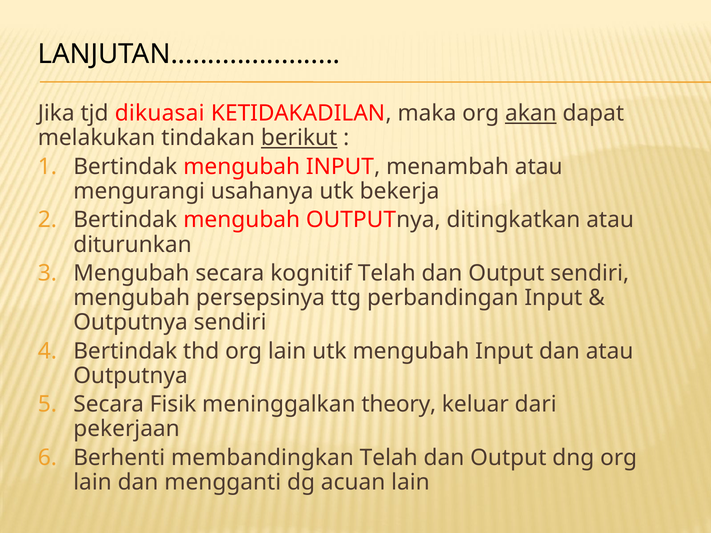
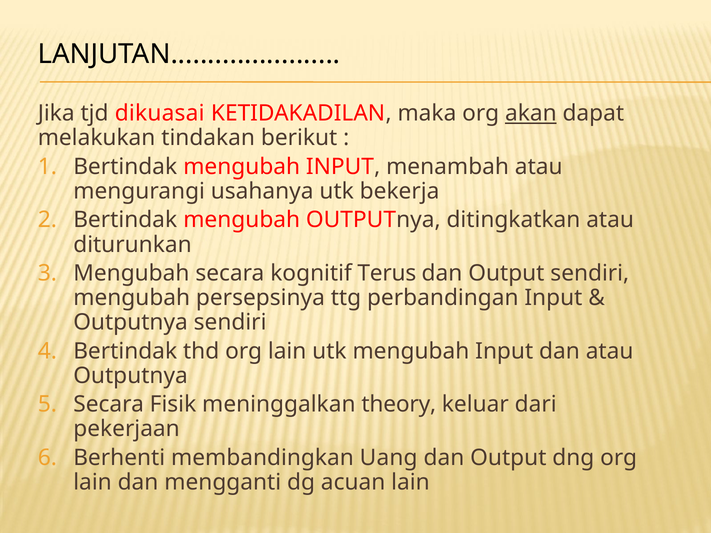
berikut underline: present -> none (299, 138)
kognitif Telah: Telah -> Terus (387, 273)
membandingkan Telah: Telah -> Uang (389, 458)
